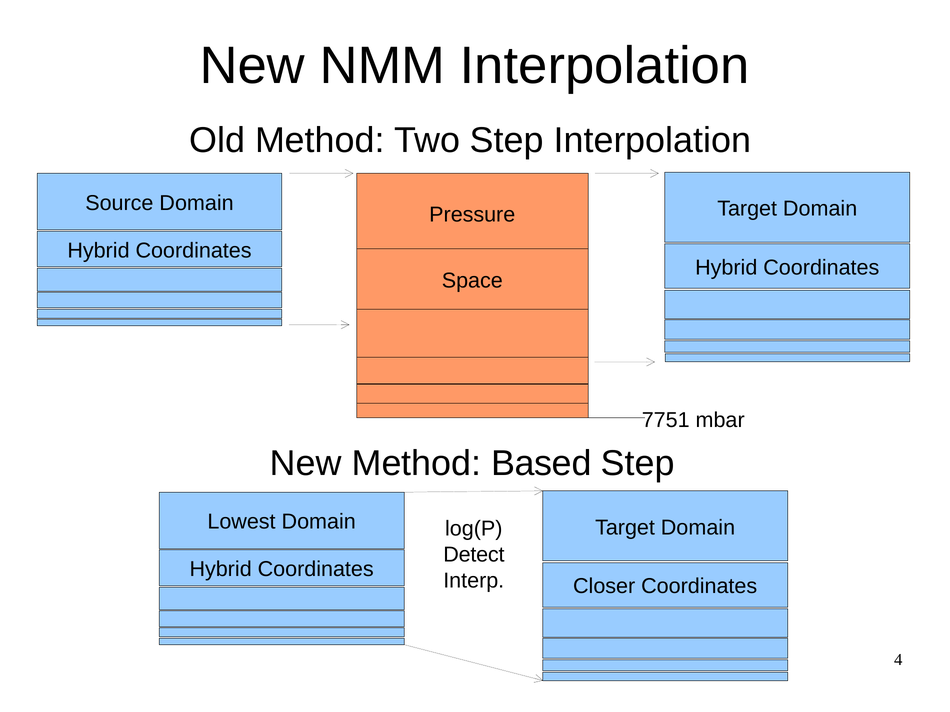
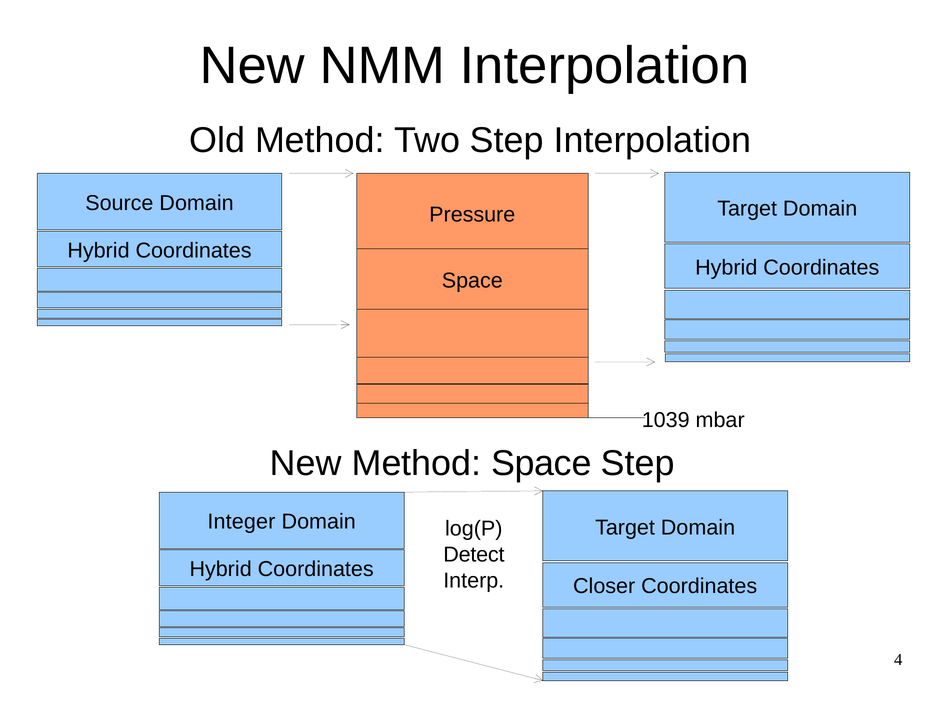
7751: 7751 -> 1039 (666, 420)
Method Based: Based -> Space (541, 463)
Lowest: Lowest -> Integer (241, 522)
